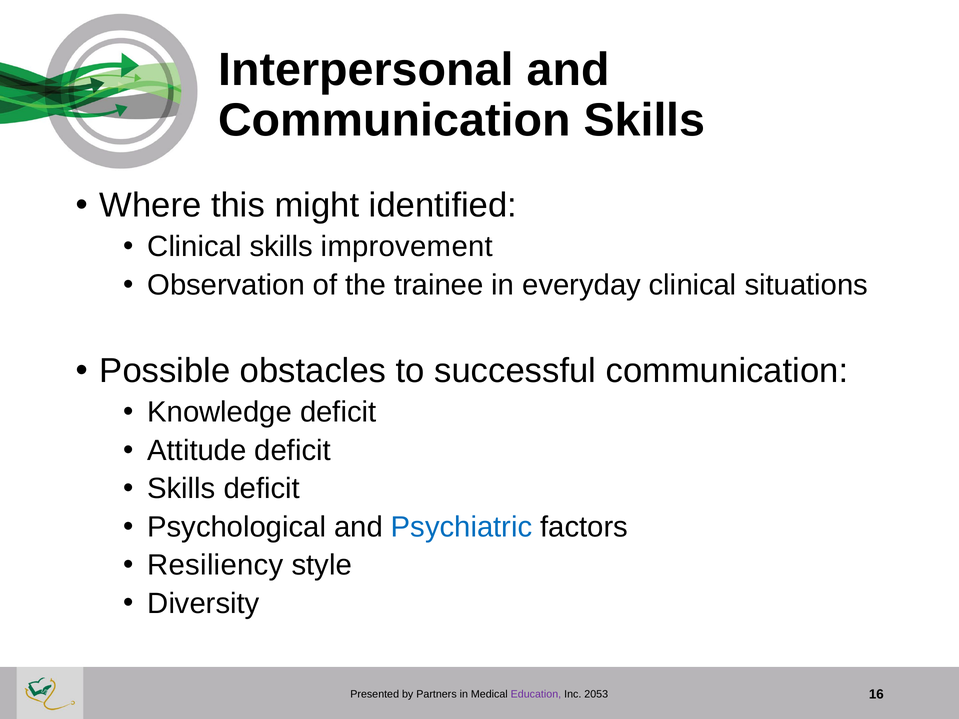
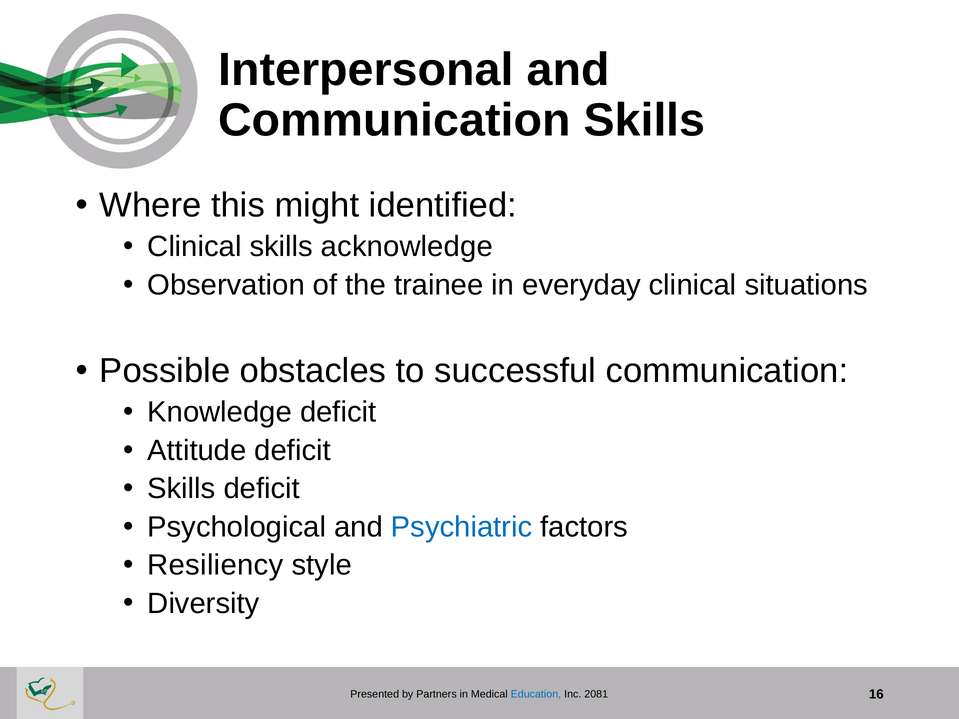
improvement: improvement -> acknowledge (407, 247)
Education colour: purple -> blue (536, 695)
2053: 2053 -> 2081 (596, 695)
